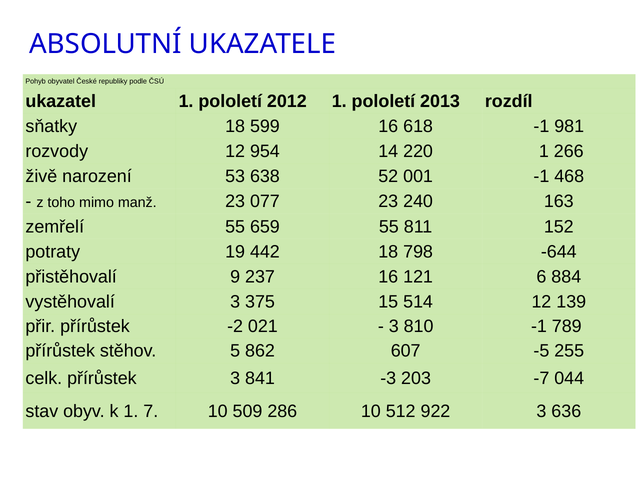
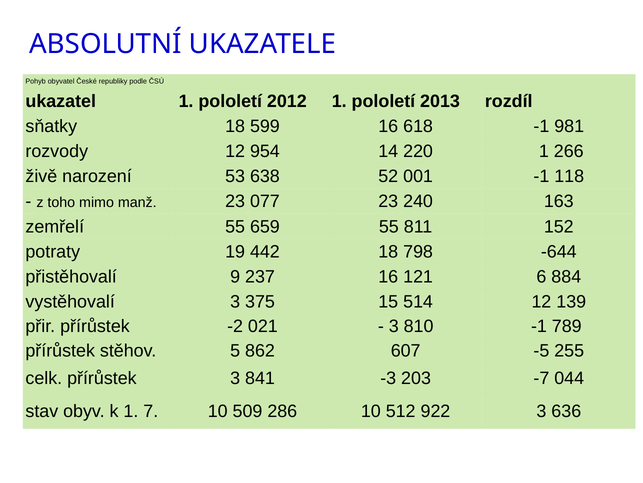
468: 468 -> 118 (569, 176)
